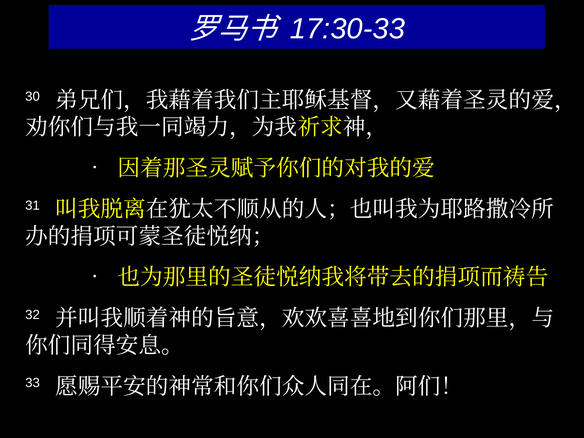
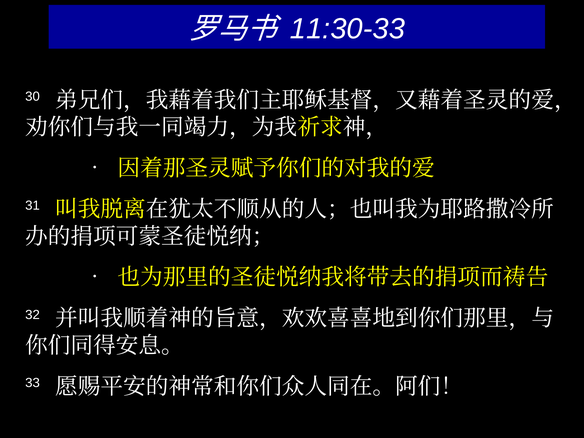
17:30-33: 17:30-33 -> 11:30-33 (347, 29)
